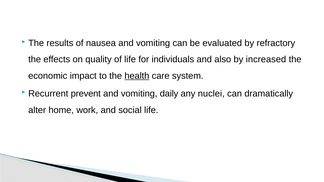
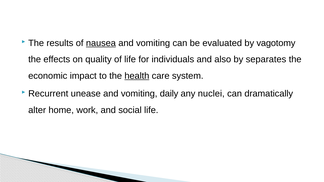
nausea underline: none -> present (101, 43)
refractory: refractory -> vagotomy (276, 43)
increased: increased -> separates (266, 60)
prevent: prevent -> unease (86, 94)
